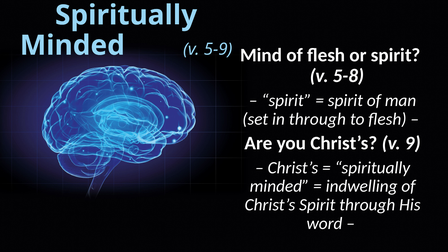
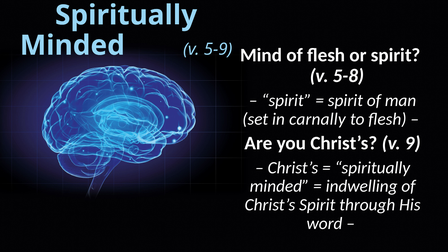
in through: through -> carnally (317, 119)
